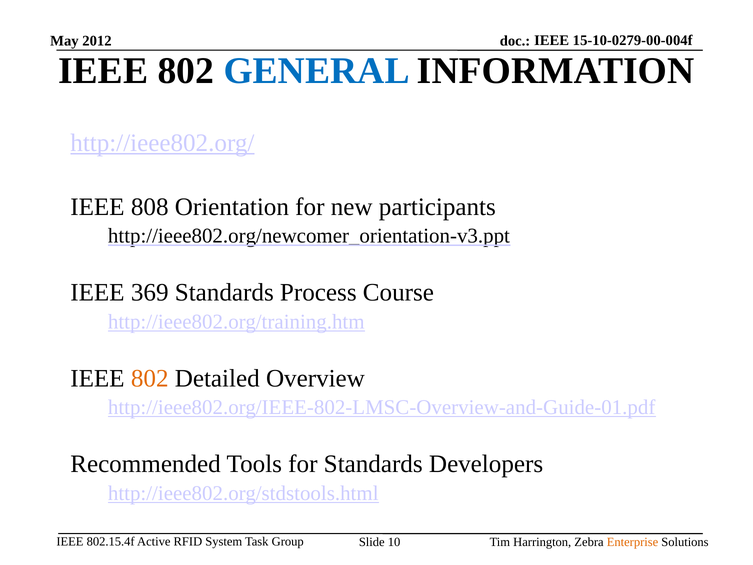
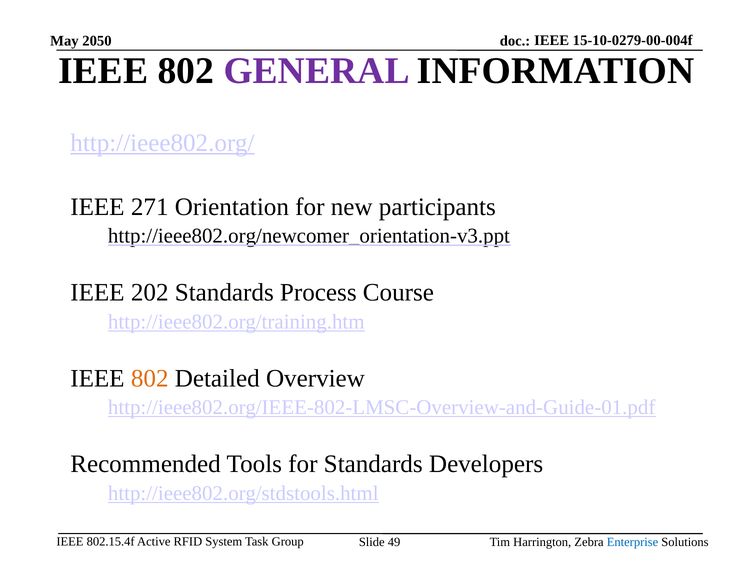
2012: 2012 -> 2050 (97, 41)
GENERAL colour: blue -> purple (317, 71)
808: 808 -> 271 (150, 207)
369: 369 -> 202 (150, 293)
Enterprise colour: orange -> blue (633, 542)
10: 10 -> 49 (394, 542)
